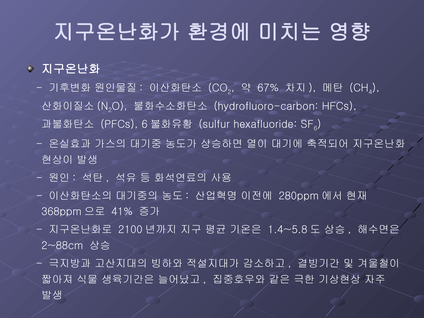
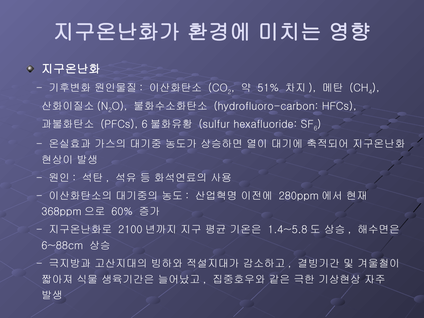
67%: 67% -> 51% (268, 88)
41%: 41% -> 60% (122, 212)
2~88cm: 2~88cm -> 6~88cm (62, 246)
